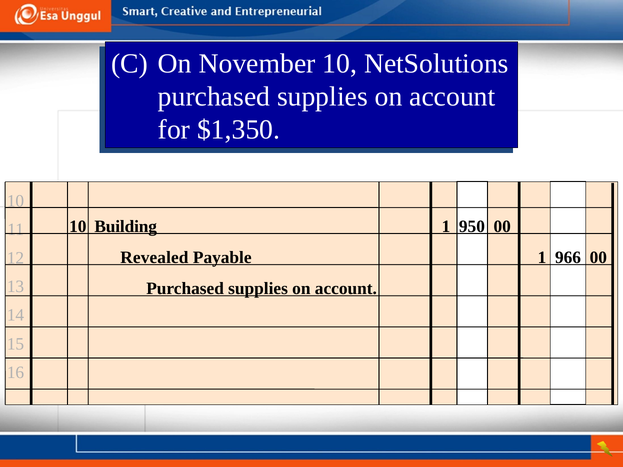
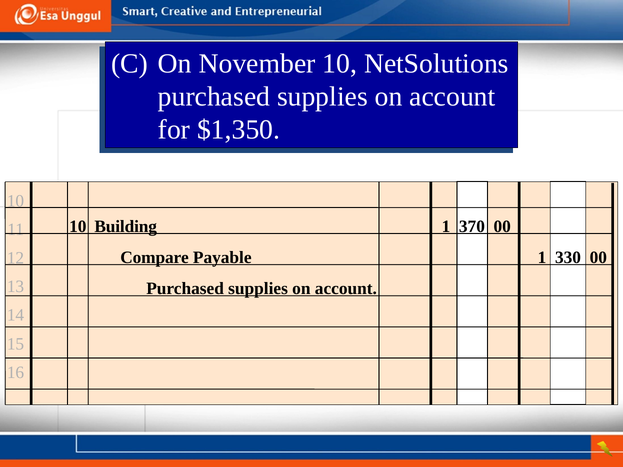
950: 950 -> 370 (472, 226)
Revealed: Revealed -> Compare (155, 258)
966: 966 -> 330 (568, 258)
